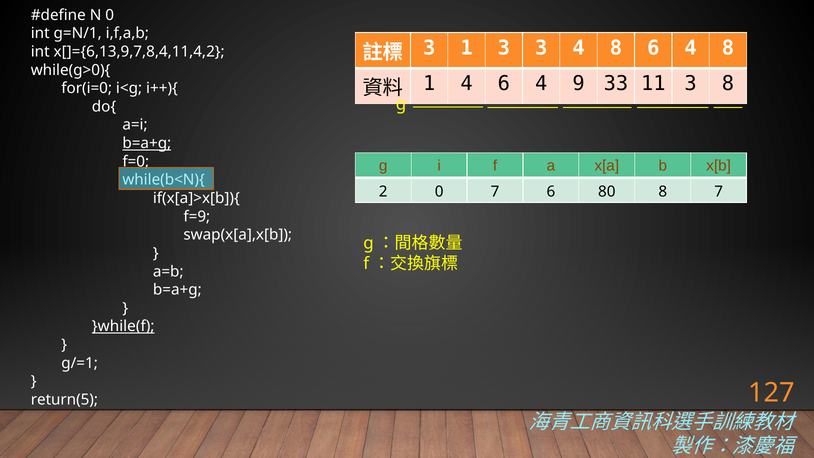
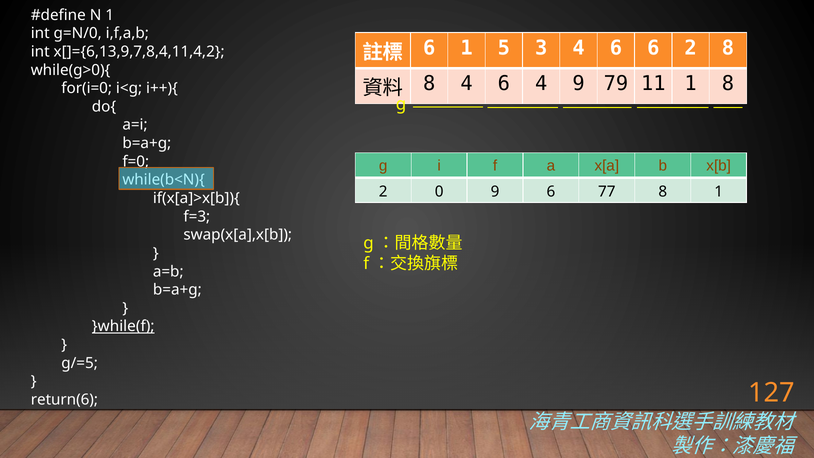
N 0: 0 -> 1 (110, 15)
g=N/1: g=N/1 -> g=N/0 (78, 33)
3: 3 -> 6 (429, 48)
1 3: 3 -> 5 (504, 48)
3 4 8: 8 -> 6 (616, 48)
4: 4 -> 2 (691, 48)
1: 1 -> 8 (429, 83)
33: 33 -> 79 (616, 83)
11 3: 3 -> 1 (691, 83)
b=a+g underline: present -> none (147, 143)
0 7: 7 -> 9 (495, 192)
80: 80 -> 77 (607, 192)
8 7: 7 -> 1 (719, 192)
f=9: f=9 -> f=3 (197, 216)
g/=1: g/=1 -> g/=5 (80, 363)
return(5: return(5 -> return(6 (64, 400)
